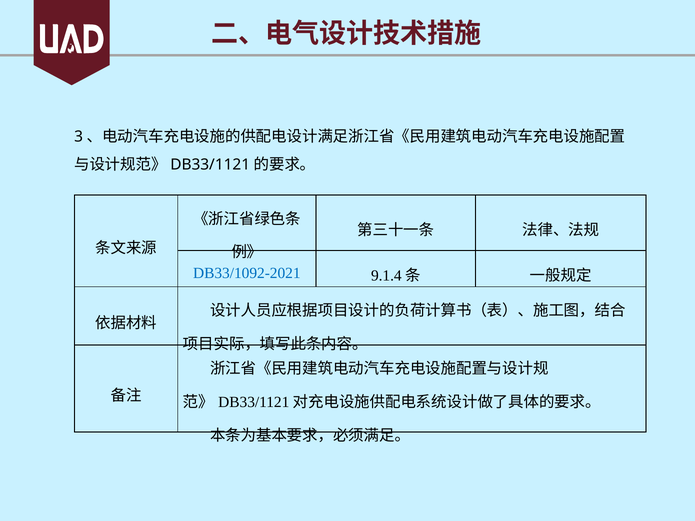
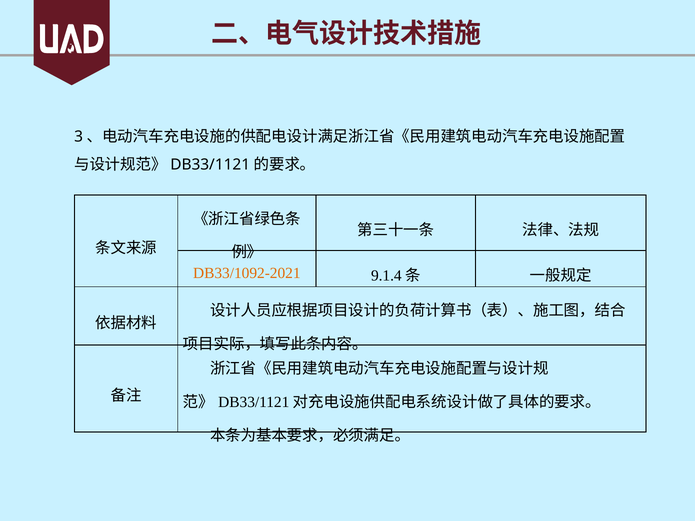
DB33/1092-2021 colour: blue -> orange (247, 273)
